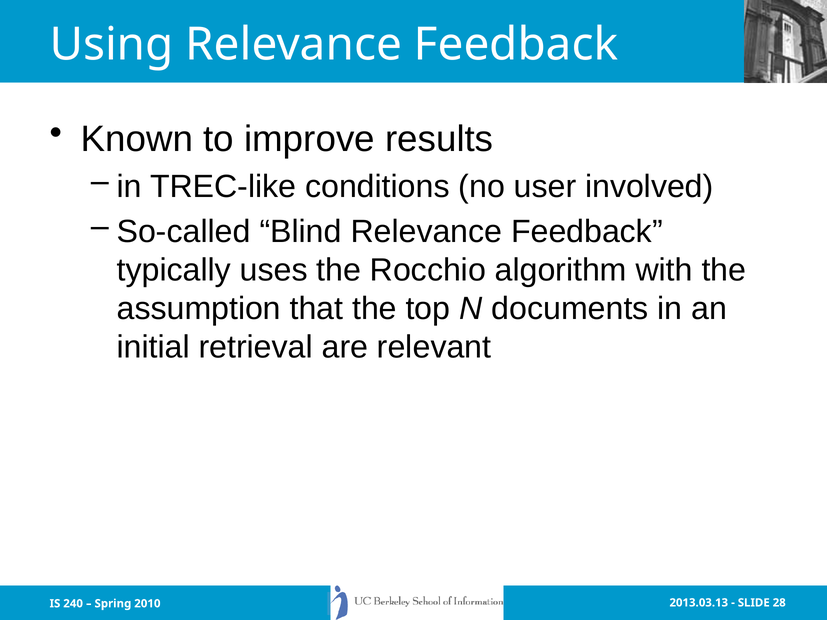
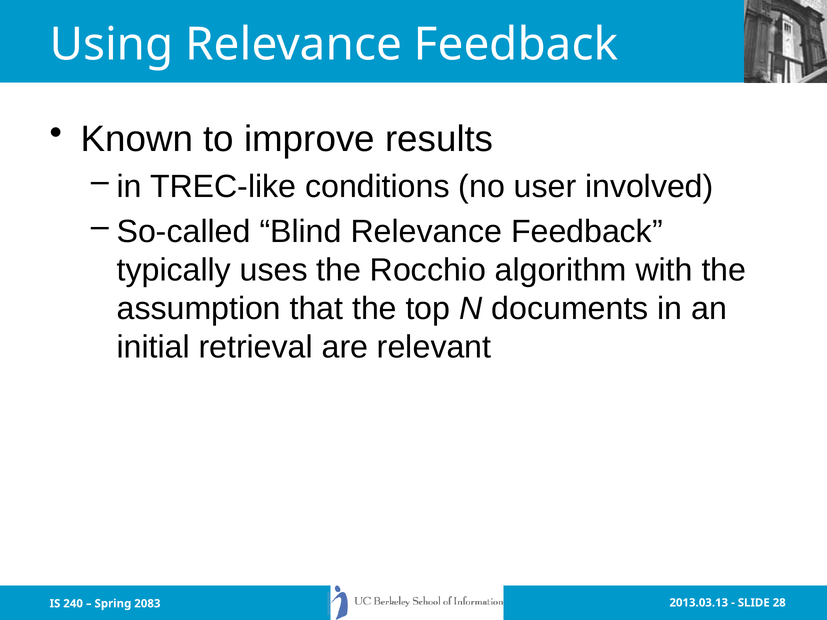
2010: 2010 -> 2083 (147, 604)
